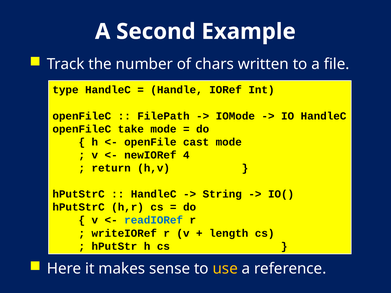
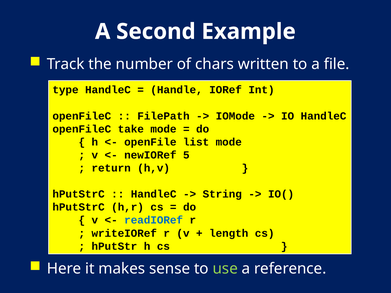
cast: cast -> list (196, 142)
4: 4 -> 5 (186, 155)
use colour: yellow -> light green (225, 269)
